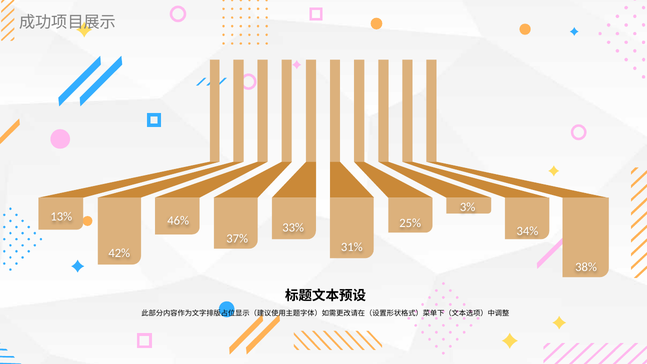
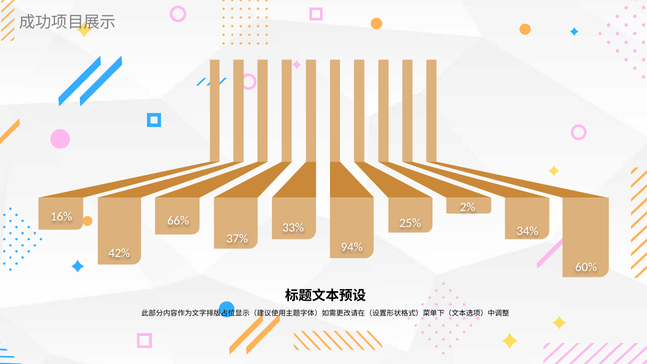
3%: 3% -> 2% (468, 207)
13%: 13% -> 16% (61, 217)
46%: 46% -> 66% (178, 221)
31%: 31% -> 94% (352, 247)
38%: 38% -> 60% (586, 267)
